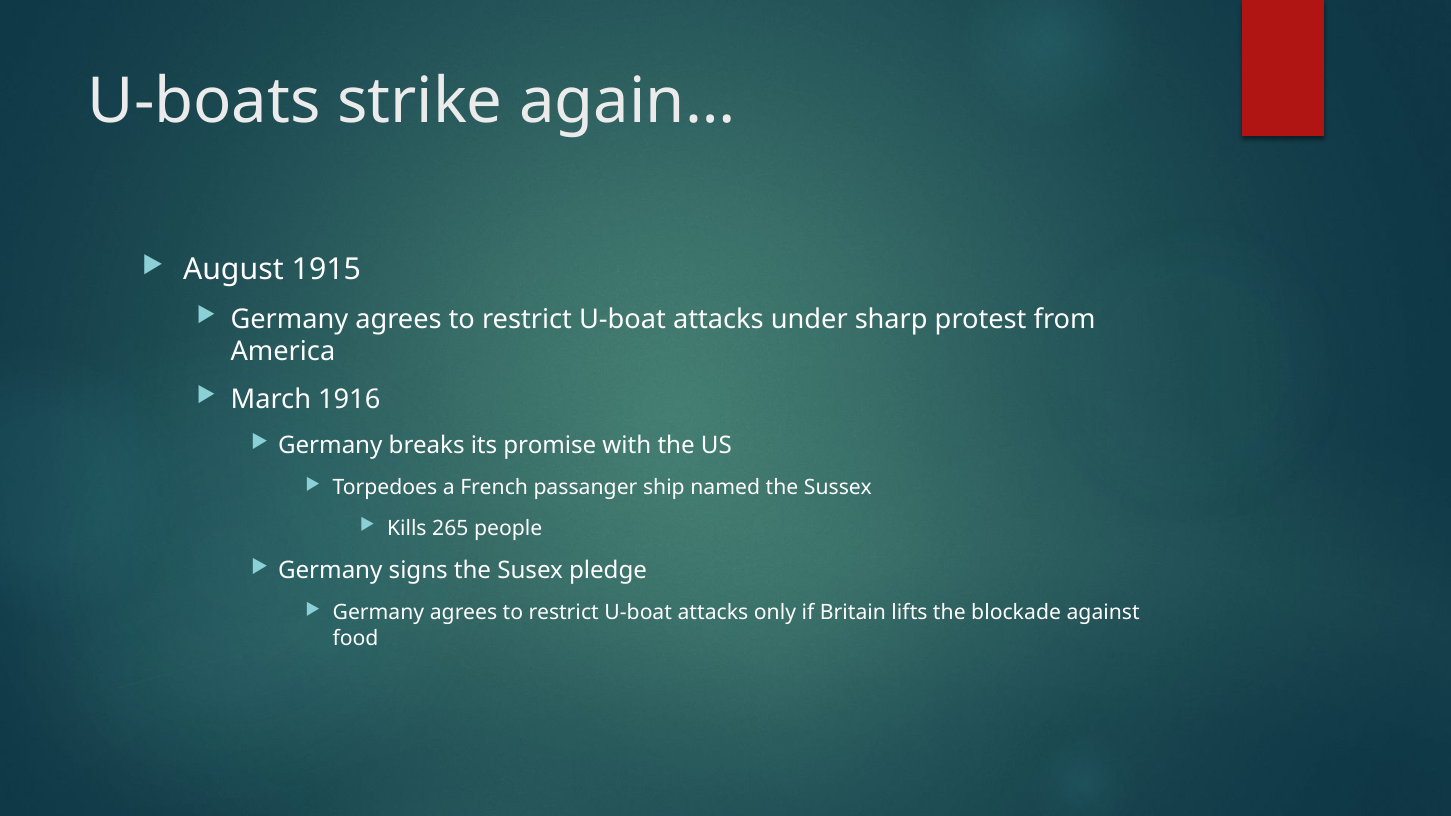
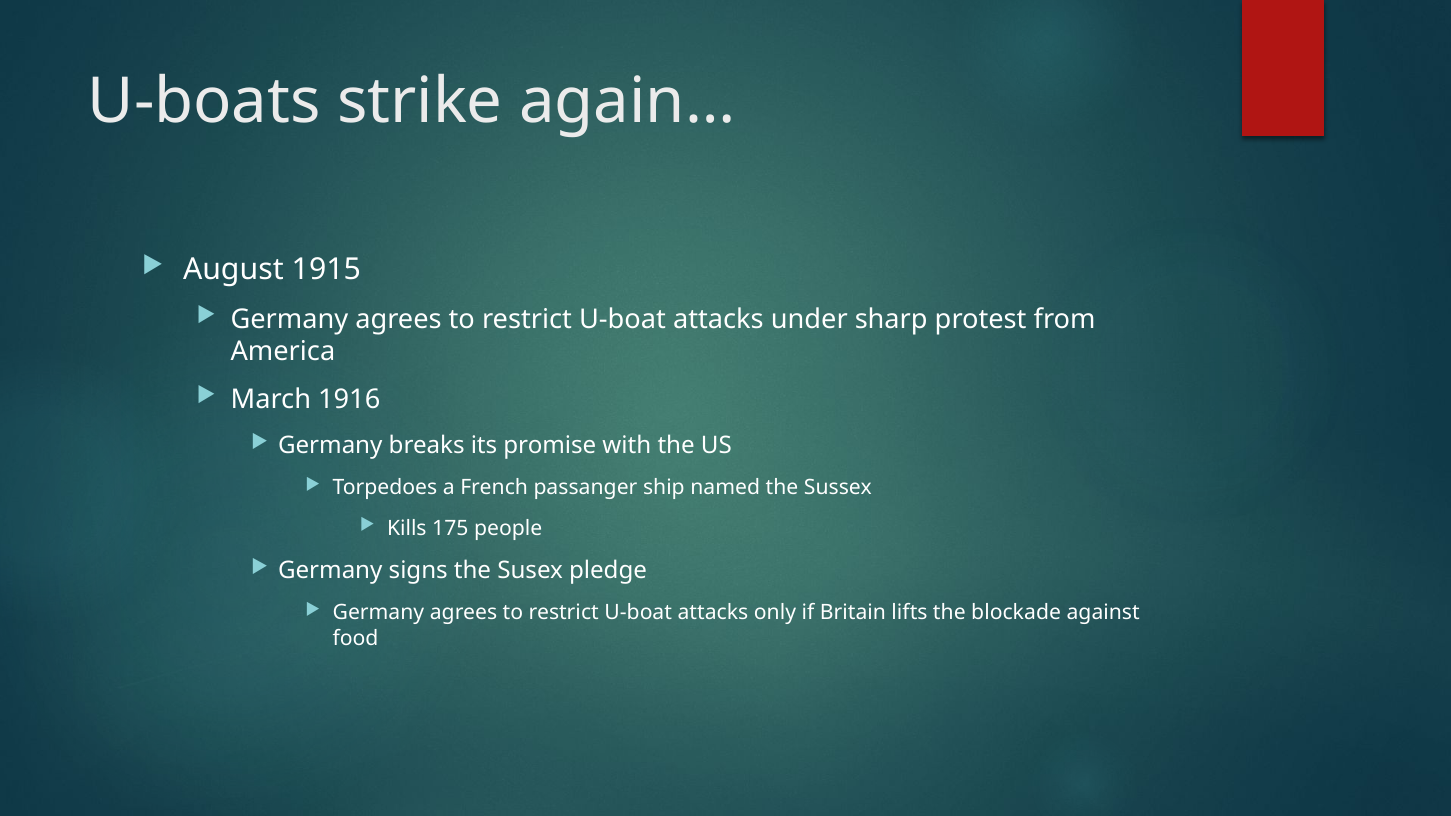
265: 265 -> 175 (450, 528)
